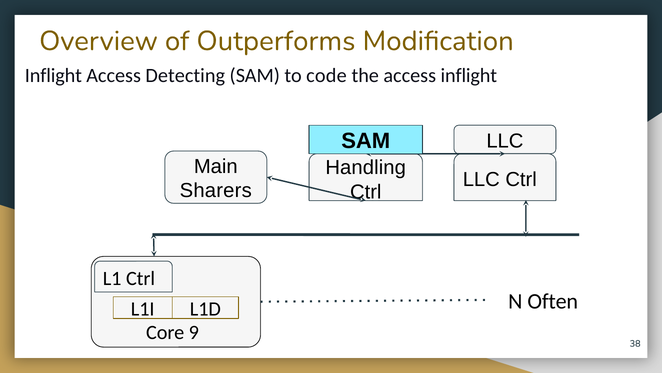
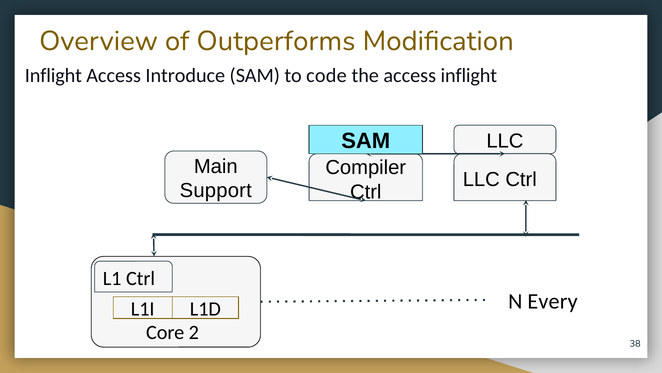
Detecting: Detecting -> Introduce (185, 75)
Handling: Handling -> Compiler (366, 167)
Sharers: Sharers -> Support (216, 190)
Often: Often -> Every (553, 301)
9: 9 -> 2 (194, 332)
